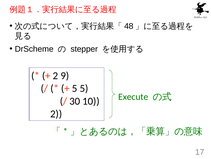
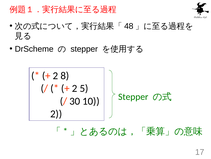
9: 9 -> 8 (65, 75)
5: 5 -> 2 (75, 88)
Execute: Execute -> Stepper (133, 96)
